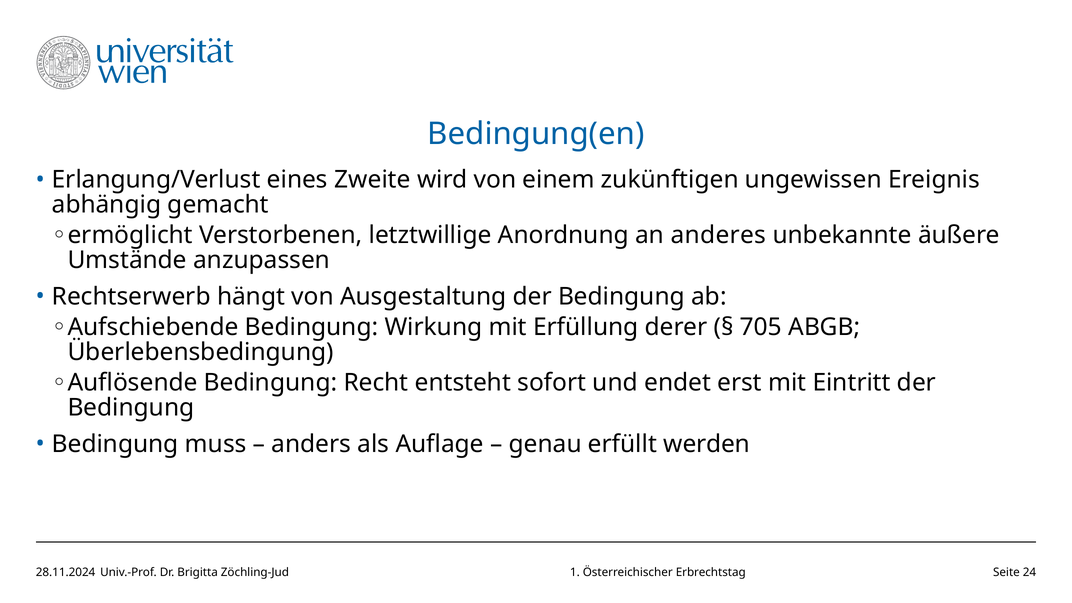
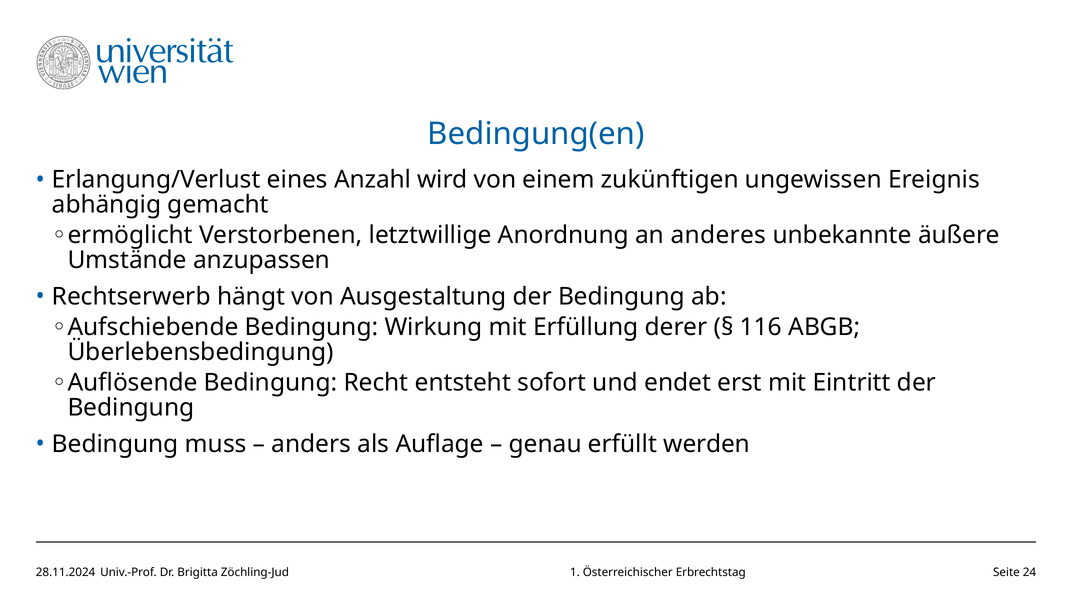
Zweite: Zweite -> Anzahl (373, 180)
705: 705 -> 116 (761, 327)
